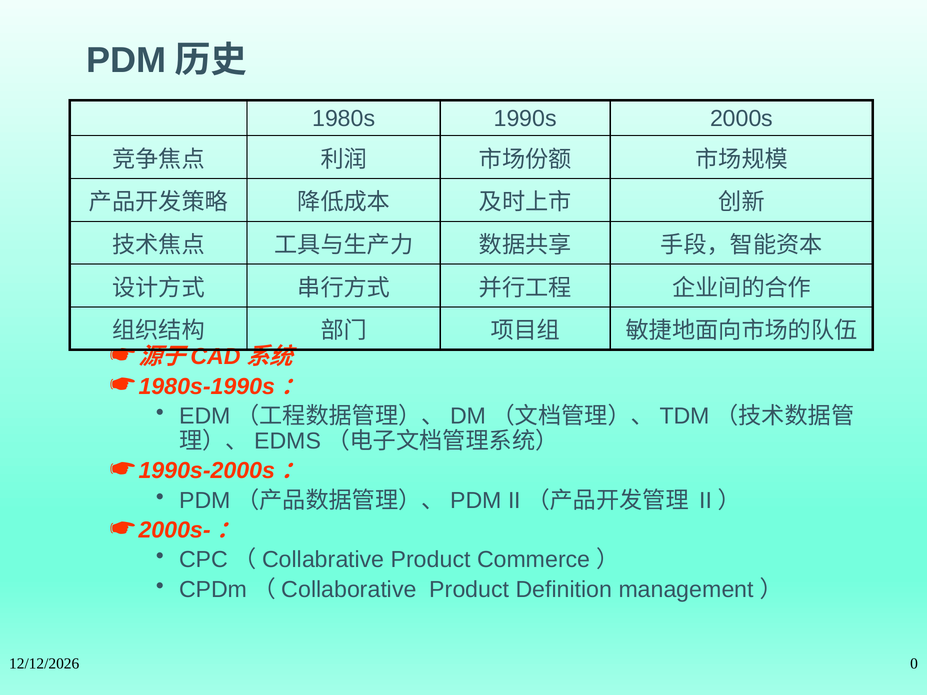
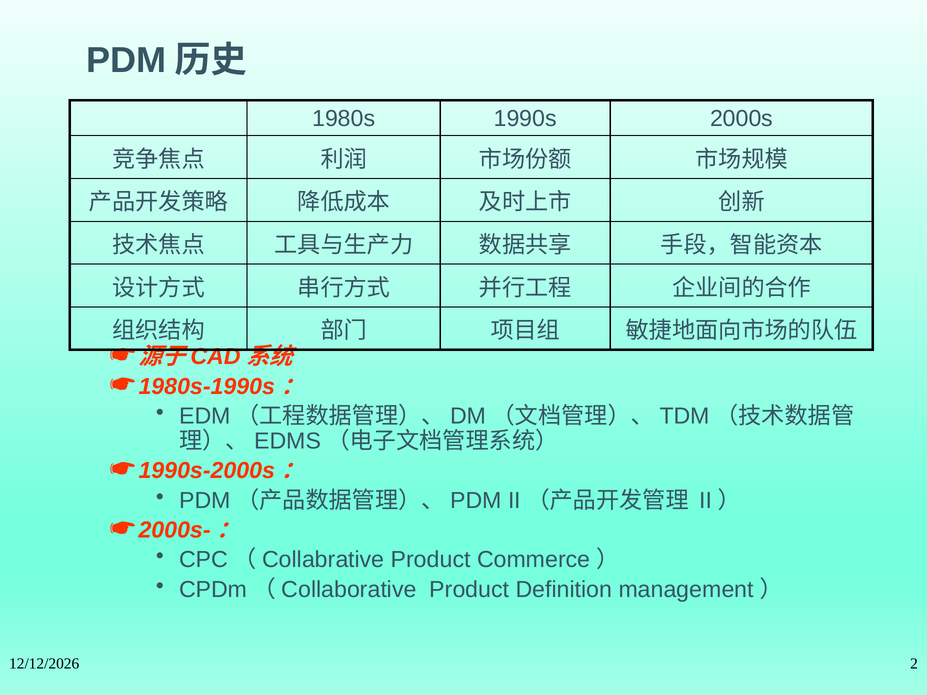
0: 0 -> 2 (914, 664)
